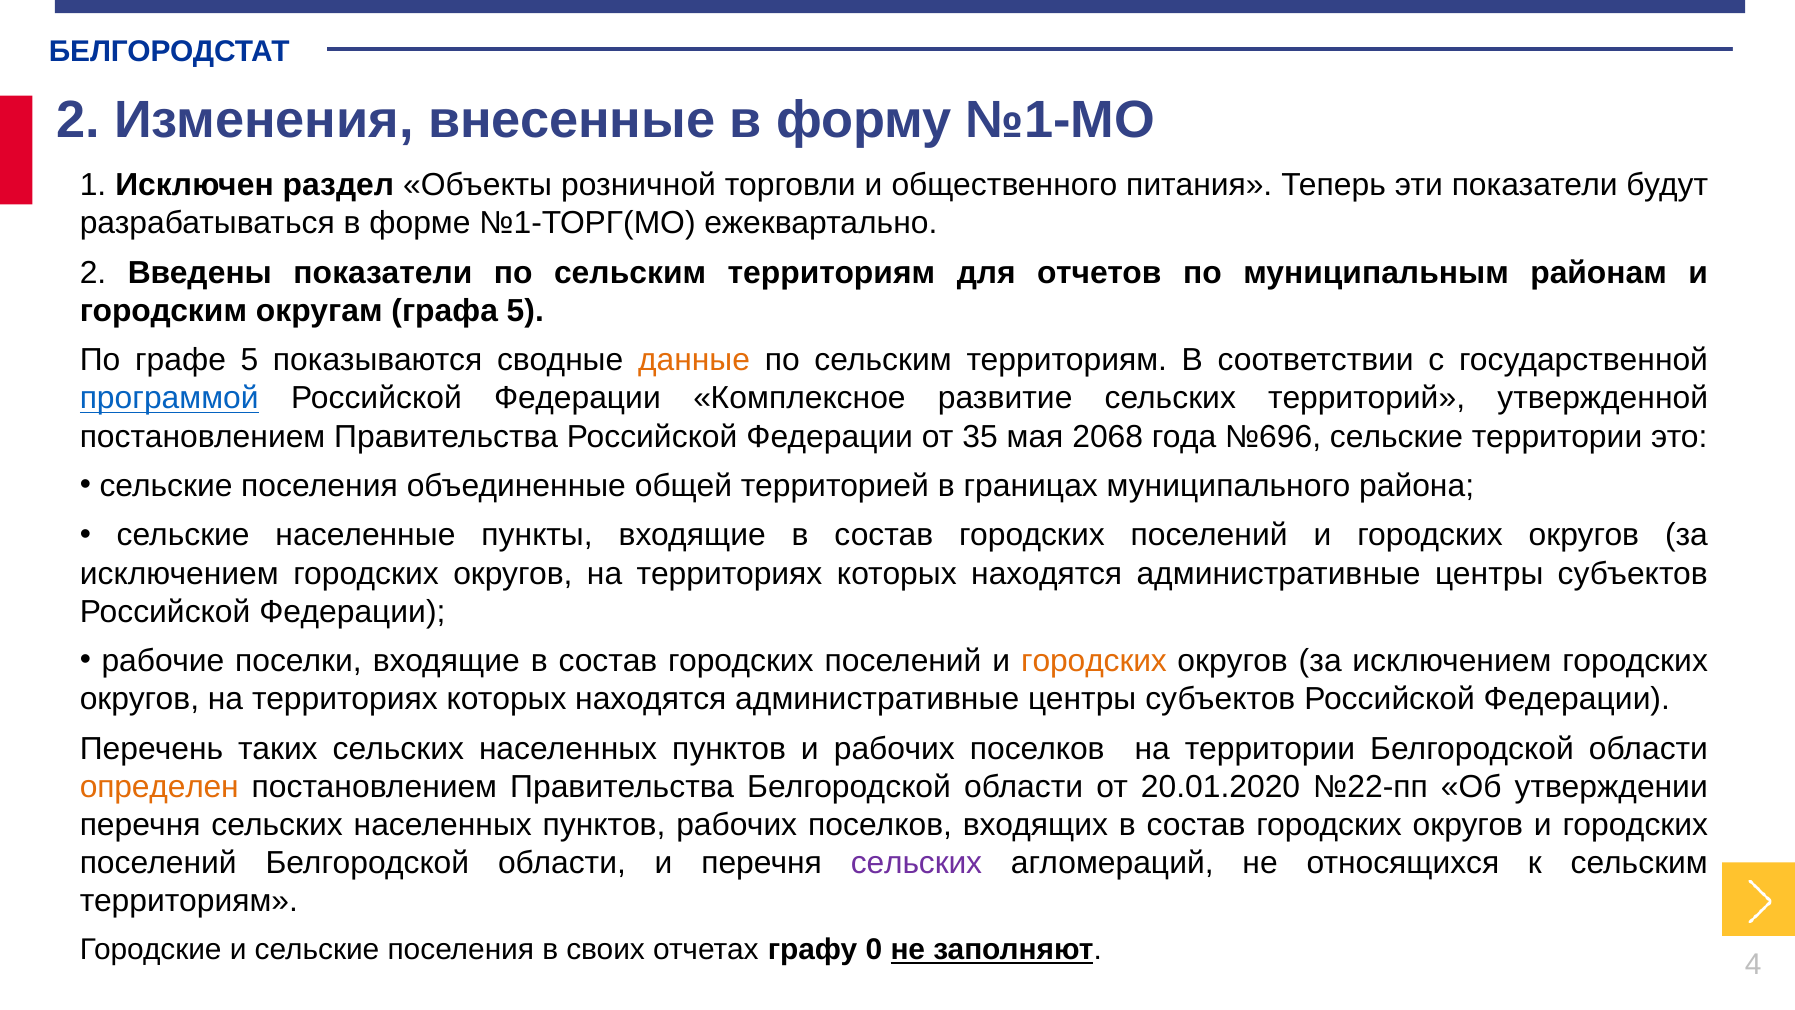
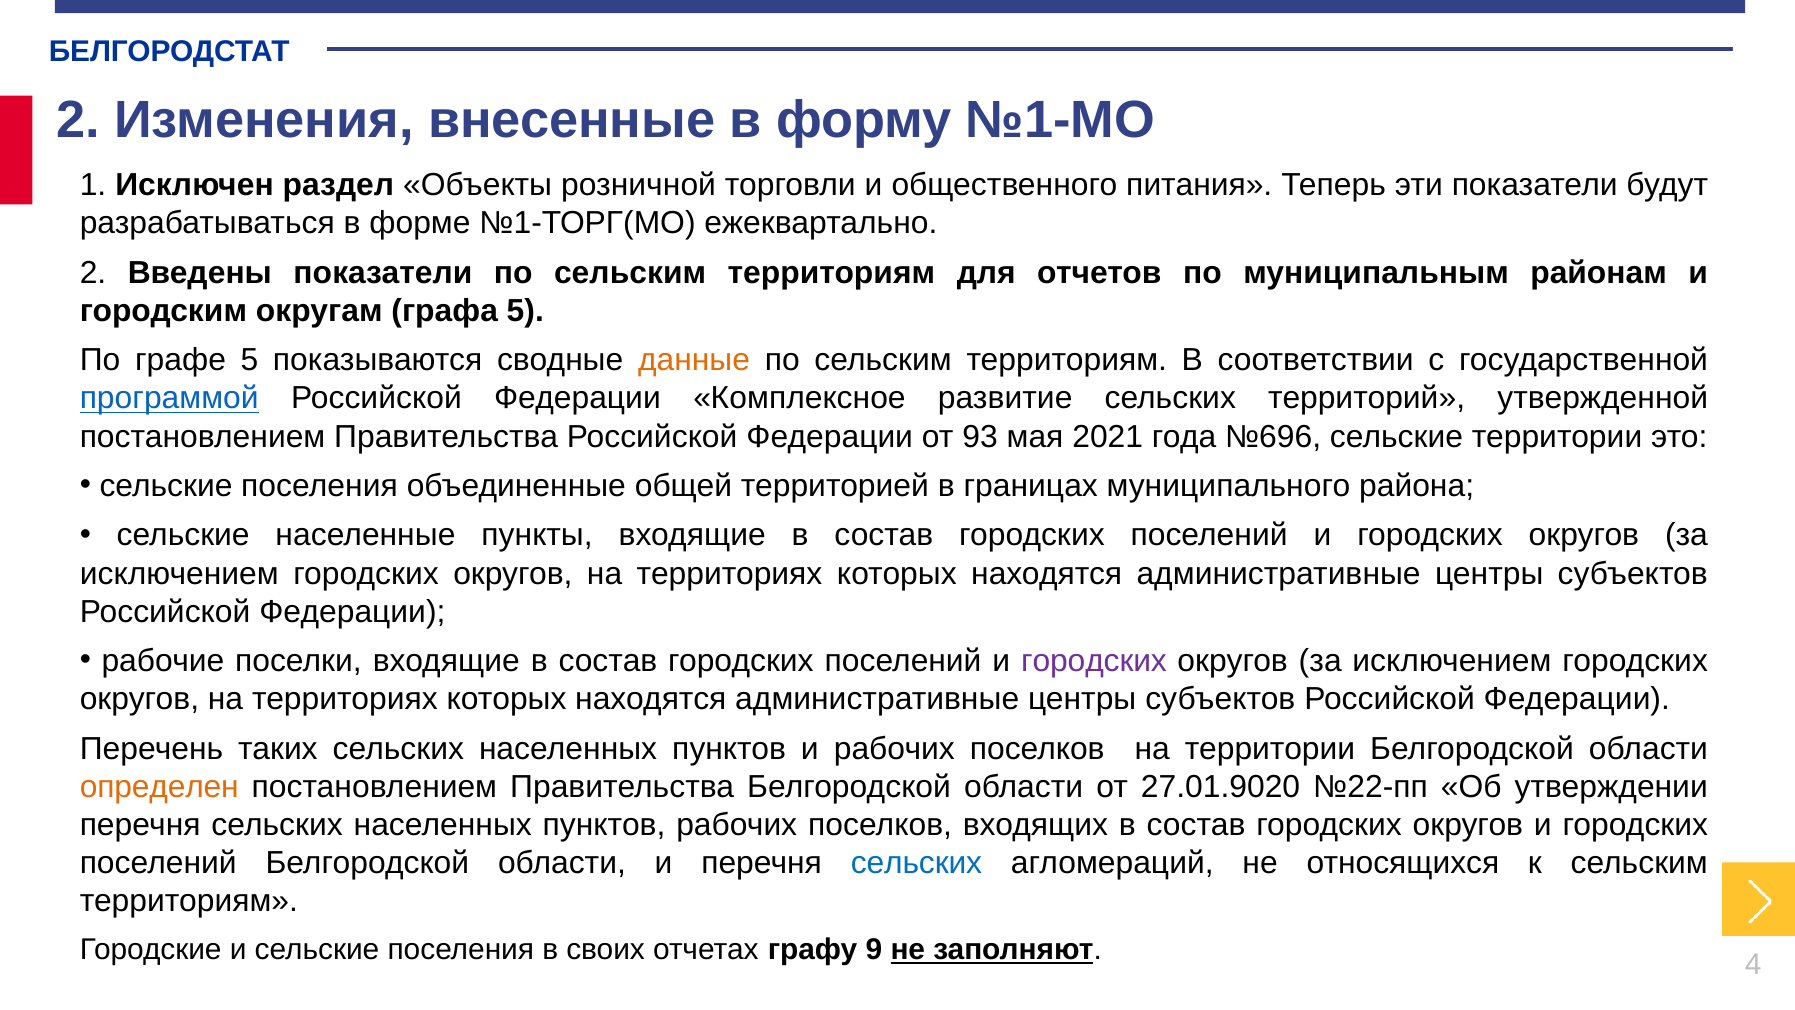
35: 35 -> 93 (980, 436)
2068: 2068 -> 2021 (1108, 436)
городских colour: orange -> purple (1094, 661)
20.01.2020: 20.01.2020 -> 27.01.9020 (1221, 787)
сельских colour: purple -> blue (916, 863)
0: 0 -> 9 (874, 949)
